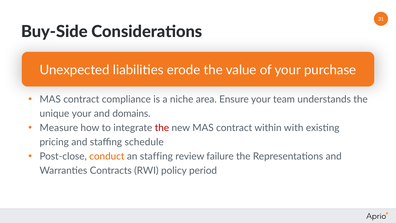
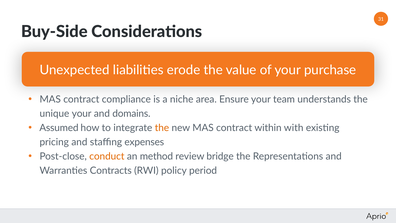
Measure: Measure -> Assumed (59, 128)
the colour: red -> orange (162, 128)
schedule: schedule -> expenses (144, 142)
an staffing: staffing -> method (156, 156)
failure: failure -> bridge (220, 156)
